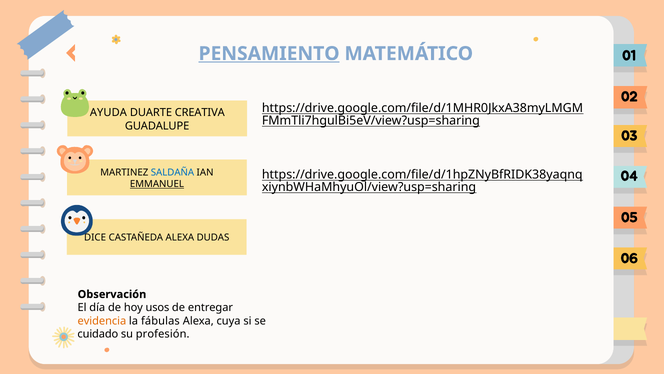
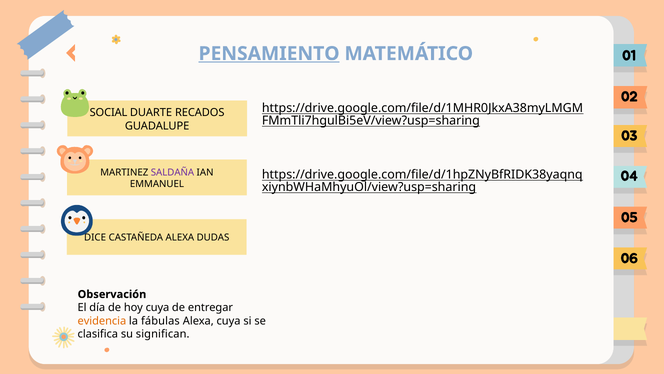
AYUDA: AYUDA -> SOCIAL (109, 112)
CREATIVA: CREATIVA -> RECADOS (200, 112)
SALDAÑA colour: blue -> purple (172, 172)
EMMANUEL underline: present -> none (157, 184)
hoy usos: usos -> cuya (157, 307)
cuidado: cuidado -> clasifica (98, 334)
profesión: profesión -> significan (163, 334)
